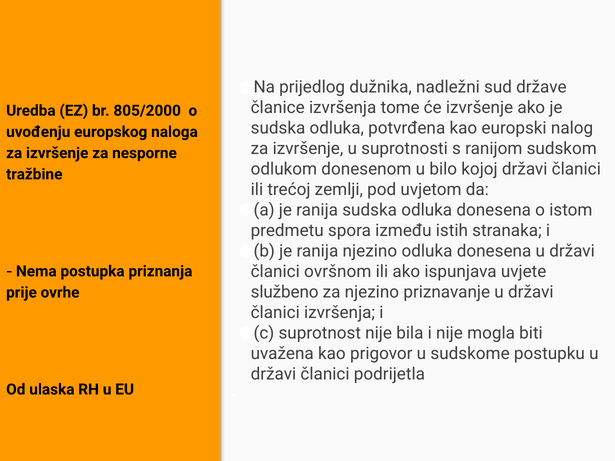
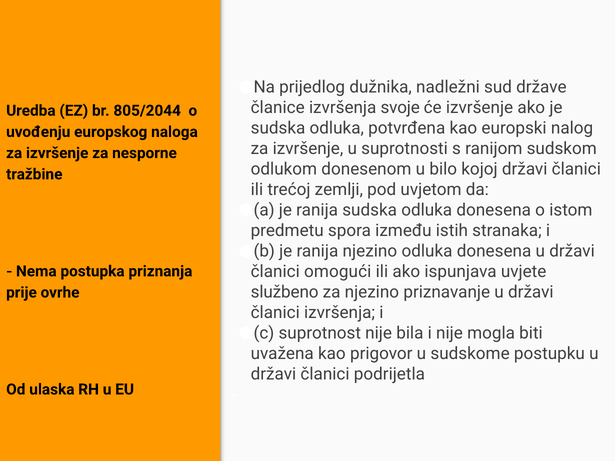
tome: tome -> svoje (400, 108)
805/2000: 805/2000 -> 805/2044 (147, 111)
ovršnom: ovršnom -> omogući (338, 272)
